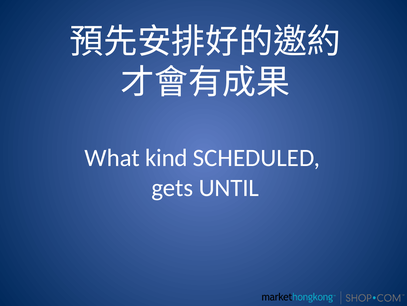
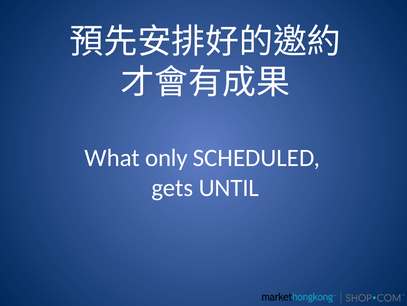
kind: kind -> only (166, 158)
